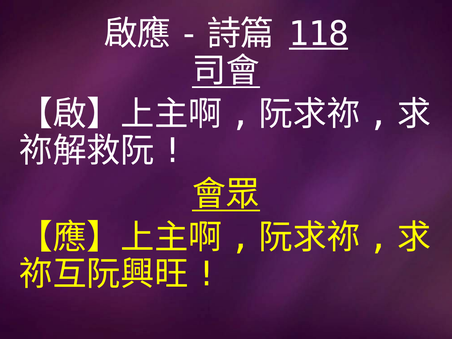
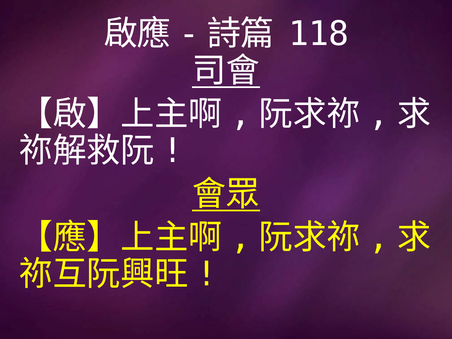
118 underline: present -> none (319, 34)
